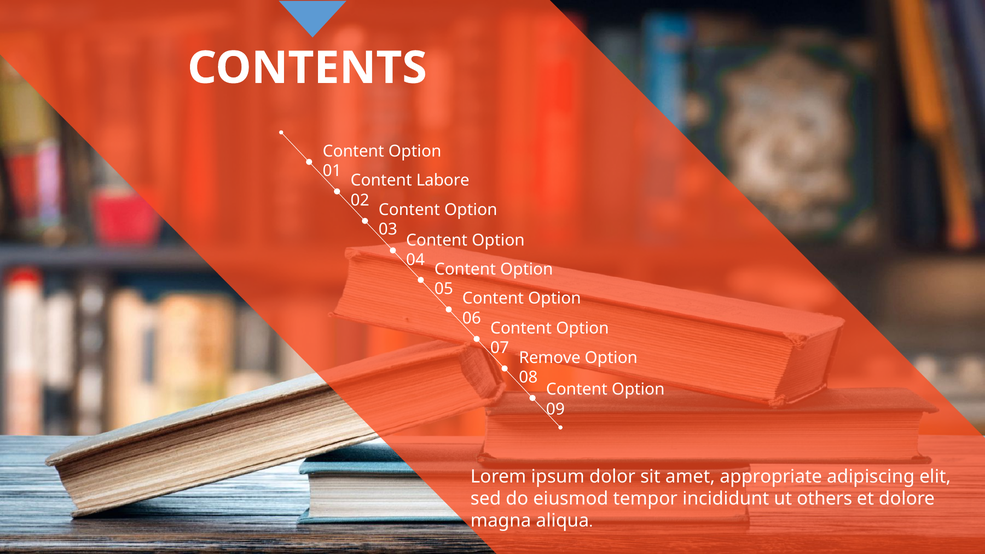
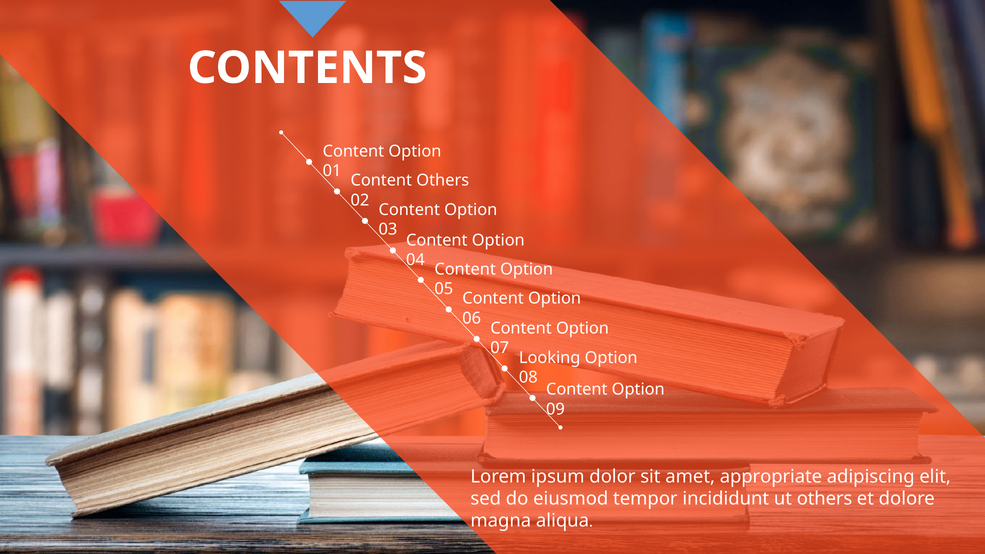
Content Labore: Labore -> Others (443, 180)
Remove: Remove -> Looking (550, 358)
